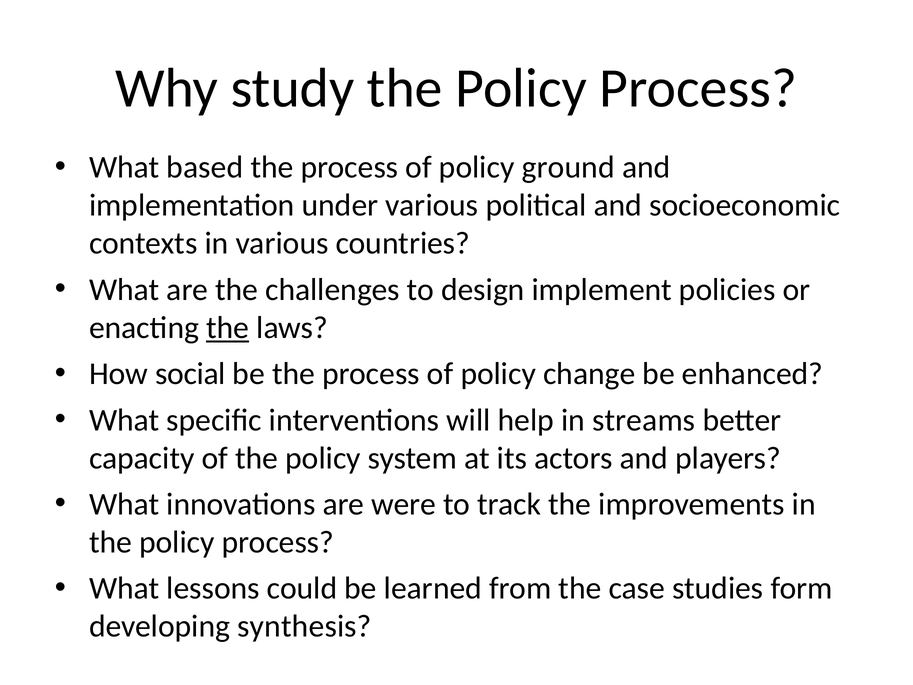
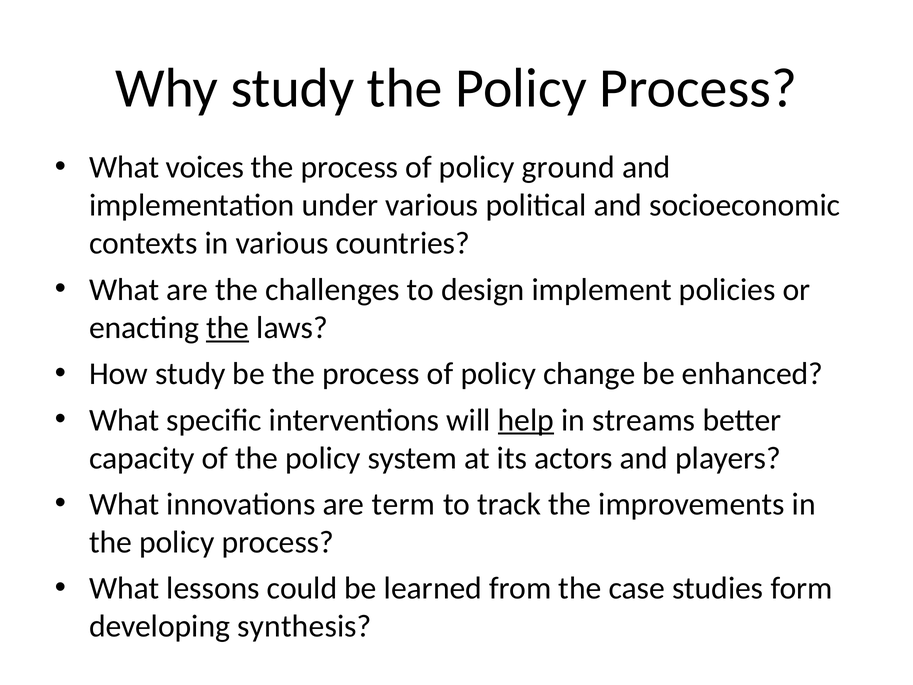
based: based -> voices (205, 167)
How social: social -> study (190, 374)
help underline: none -> present (526, 420)
were: were -> term (403, 504)
